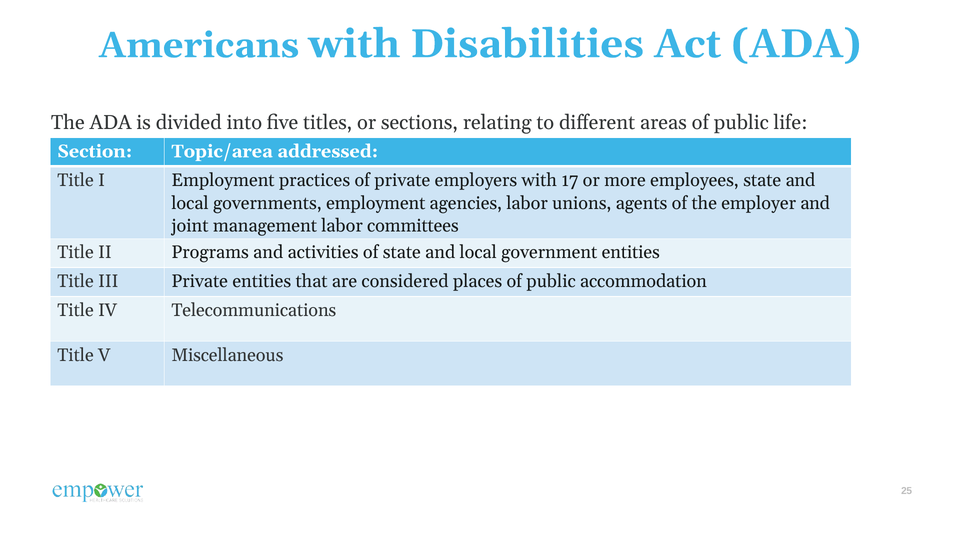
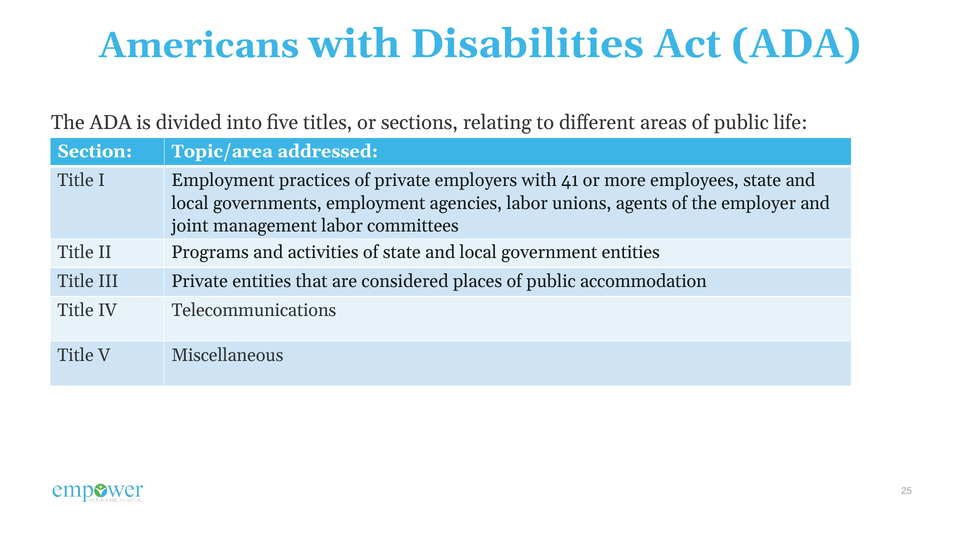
17: 17 -> 41 (570, 180)
